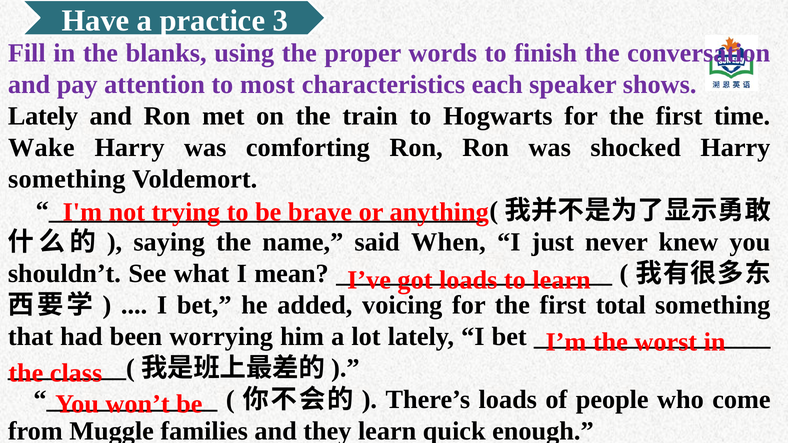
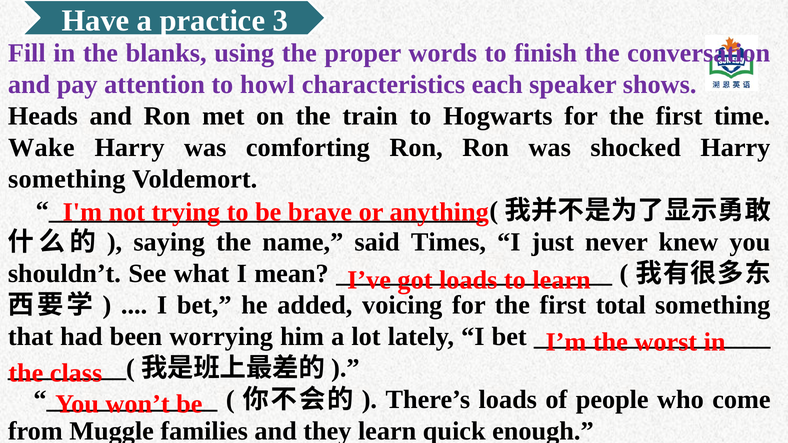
most: most -> howl (267, 84)
Lately: Lately -> Heads (43, 116)
When: When -> Times (449, 242)
